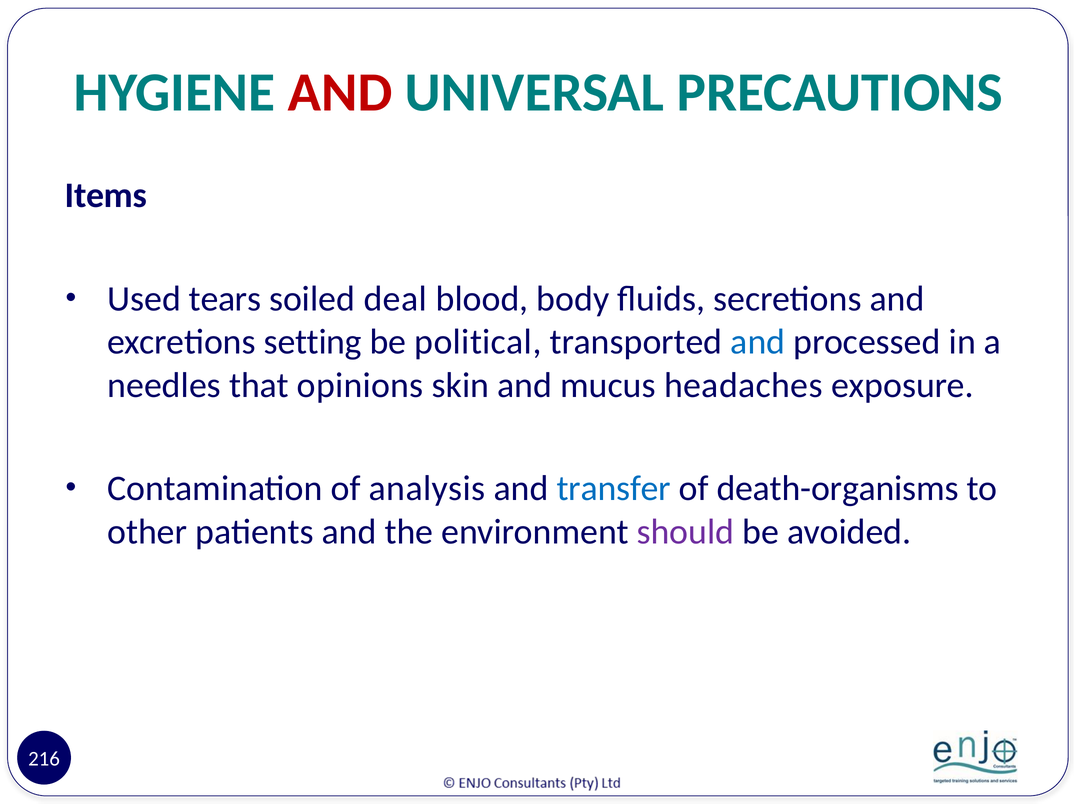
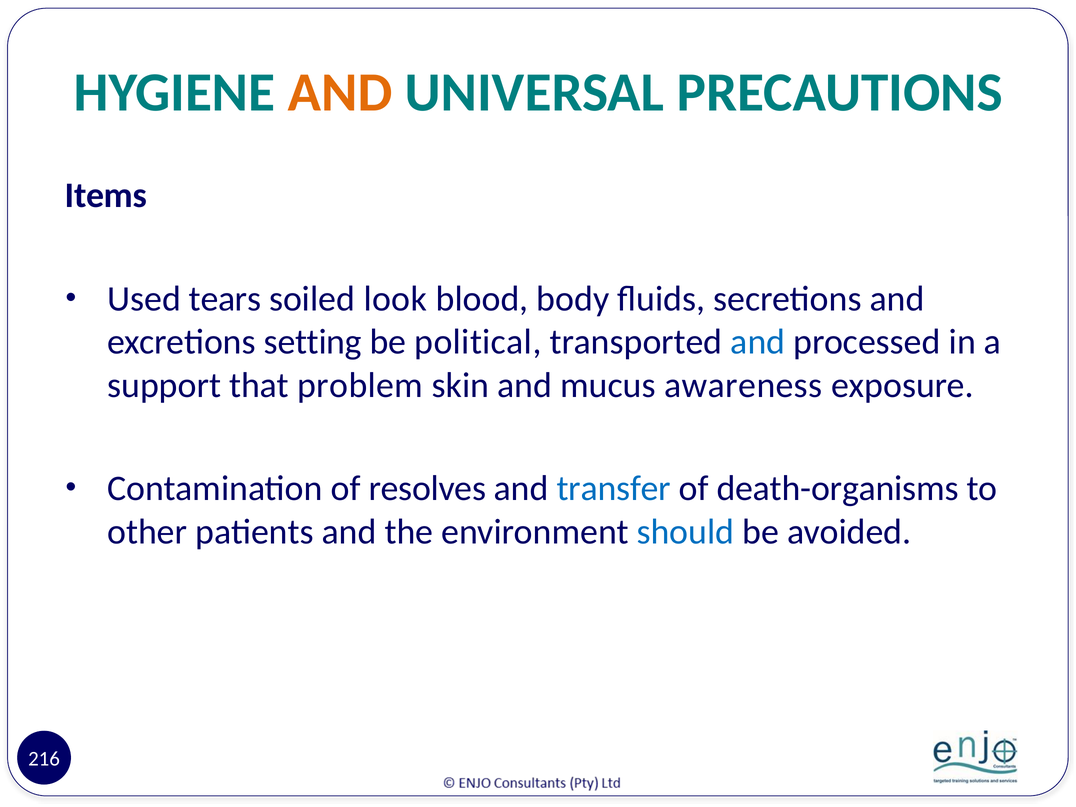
AND colour: red -> orange (340, 93)
deal: deal -> look (395, 299)
needles: needles -> support (164, 385)
opinions: opinions -> problem (360, 385)
headaches: headaches -> awareness (743, 385)
analysis: analysis -> resolves (427, 489)
should colour: purple -> blue (685, 532)
